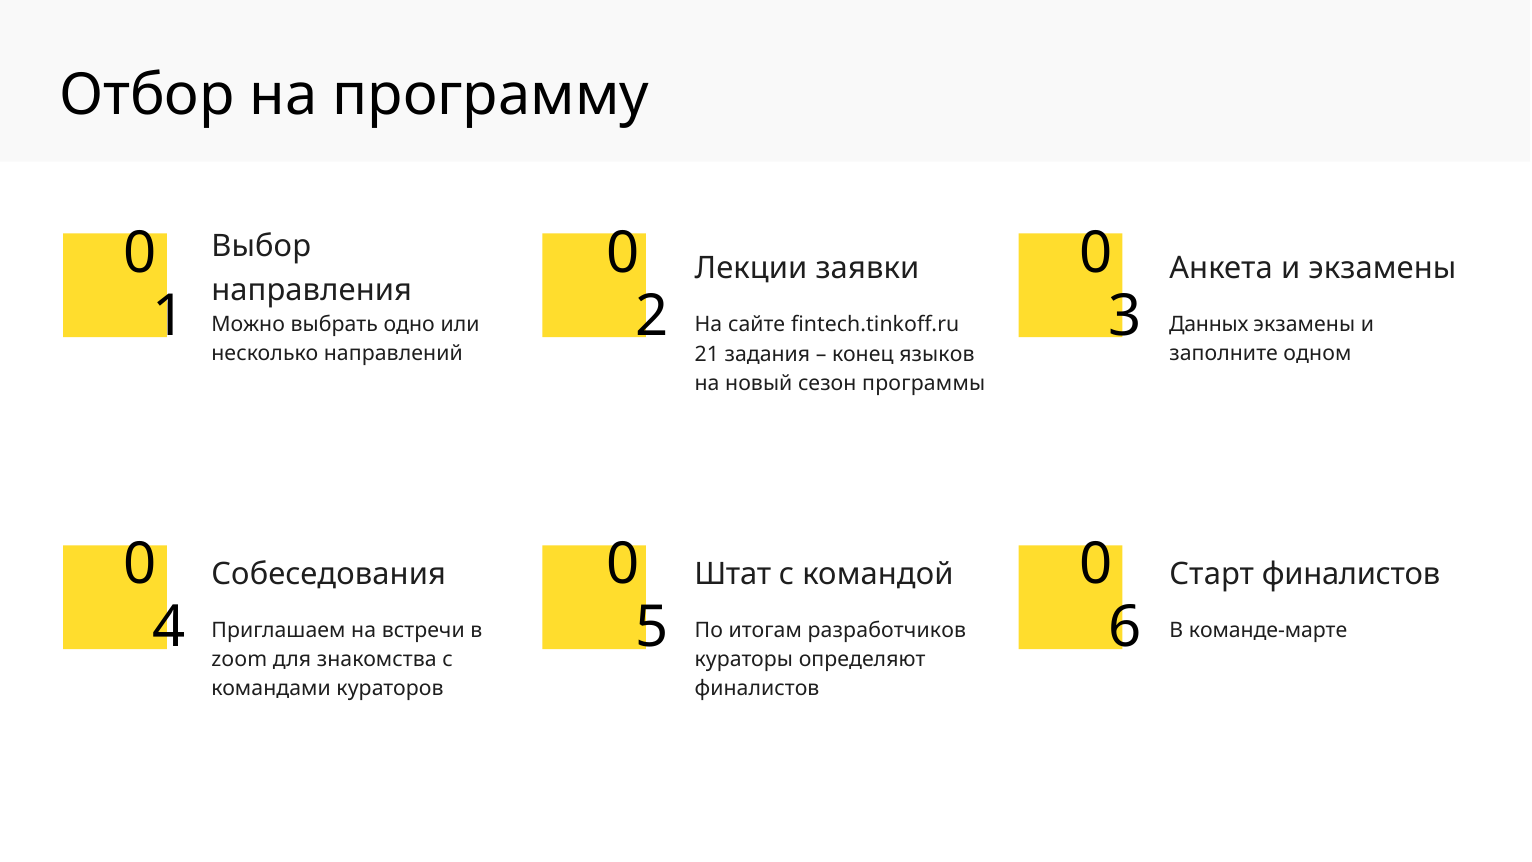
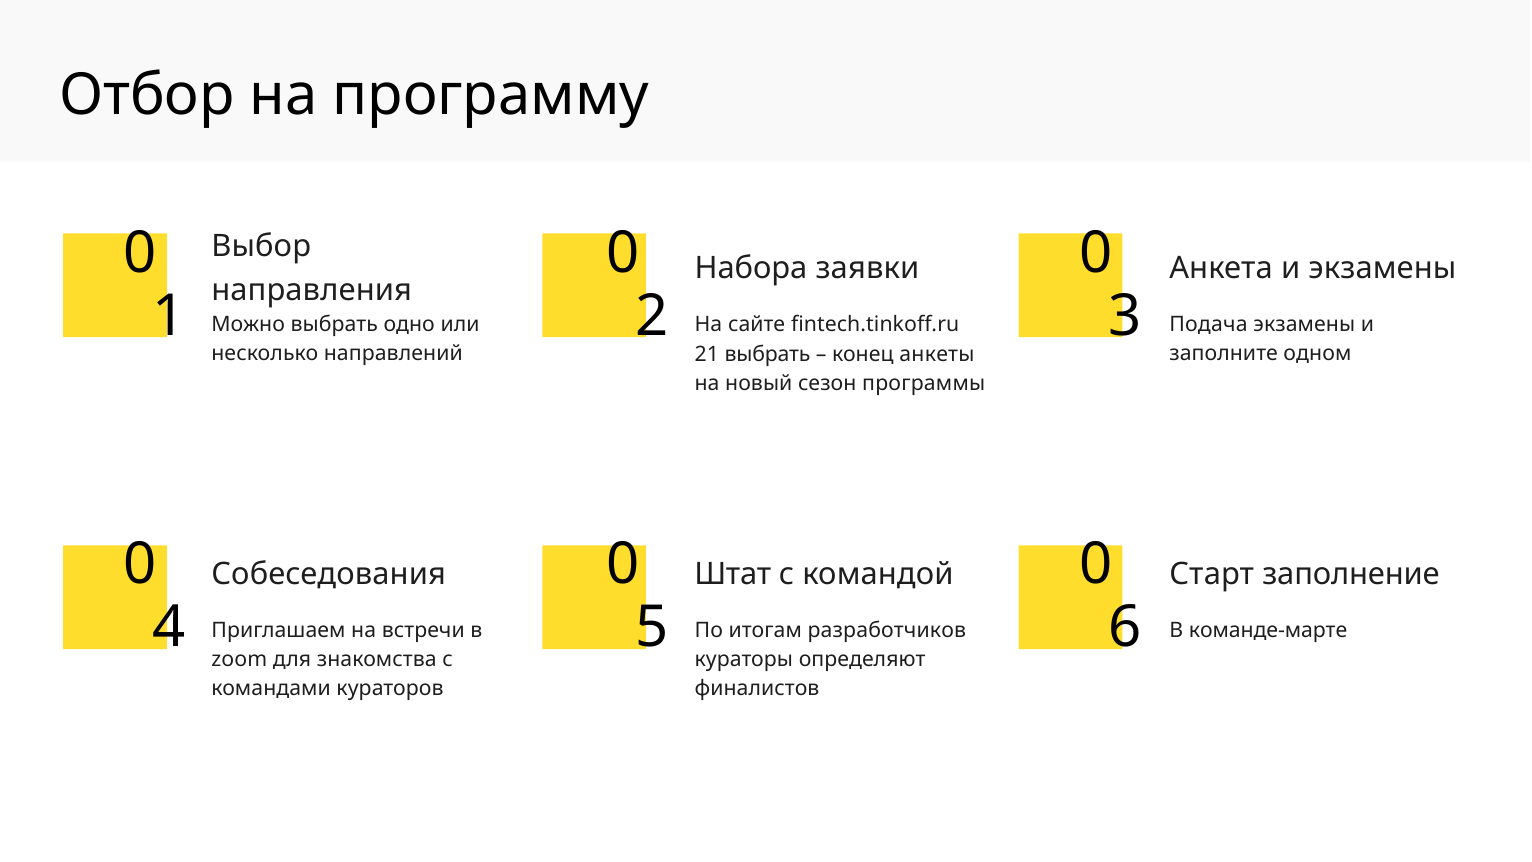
Лекции: Лекции -> Набора (751, 268)
Данных: Данных -> Подача (1209, 325)
21 задания: задания -> выбрать (768, 355)
языков: языков -> анкеты (937, 355)
Старт финалистов: финалистов -> заполнение (1351, 574)
